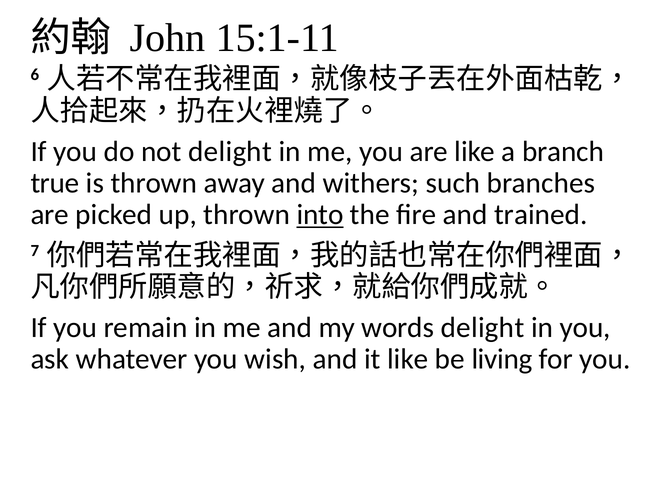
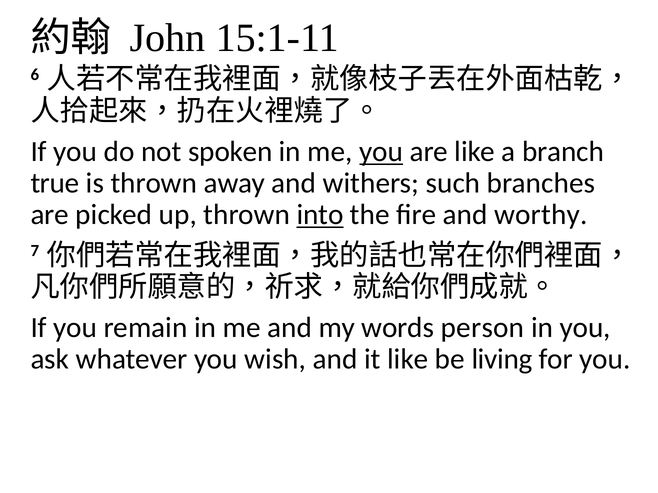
not delight: delight -> spoken (230, 152)
you underline: none -> present (381, 152)
trained: trained -> worthy (541, 215)
words delight: delight -> person (482, 328)
